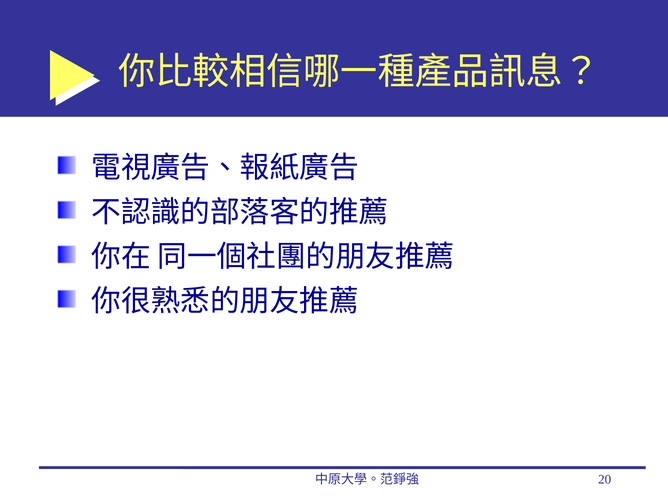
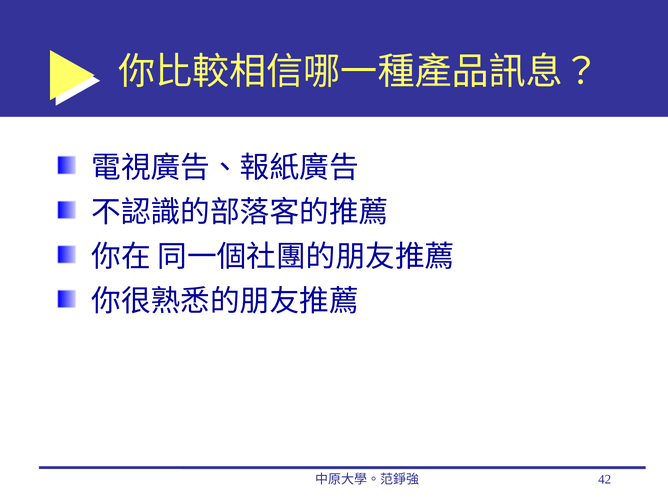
20: 20 -> 42 (605, 480)
